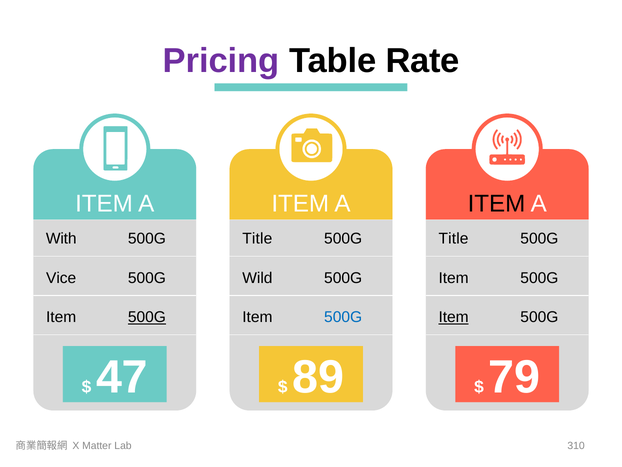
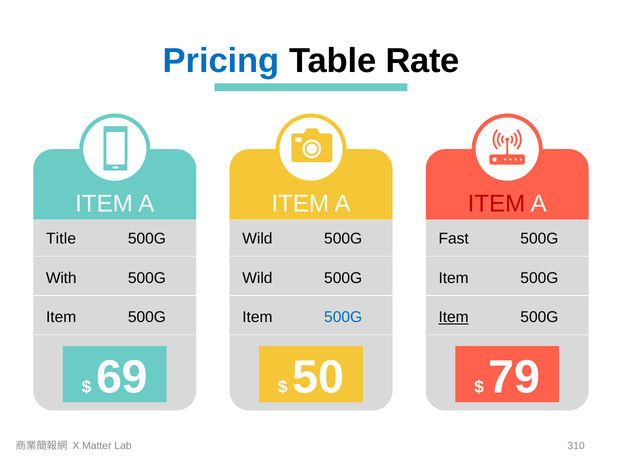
Pricing colour: purple -> blue (221, 61)
ITEM colour: black -> red (496, 204)
With: With -> Title (61, 238)
Title: Title -> Wild (257, 238)
Title: Title -> Fast (454, 238)
Vice: Vice -> With (61, 278)
500G underline: present -> none (147, 317)
47: 47 -> 69 (122, 377)
89: 89 -> 50 (318, 377)
